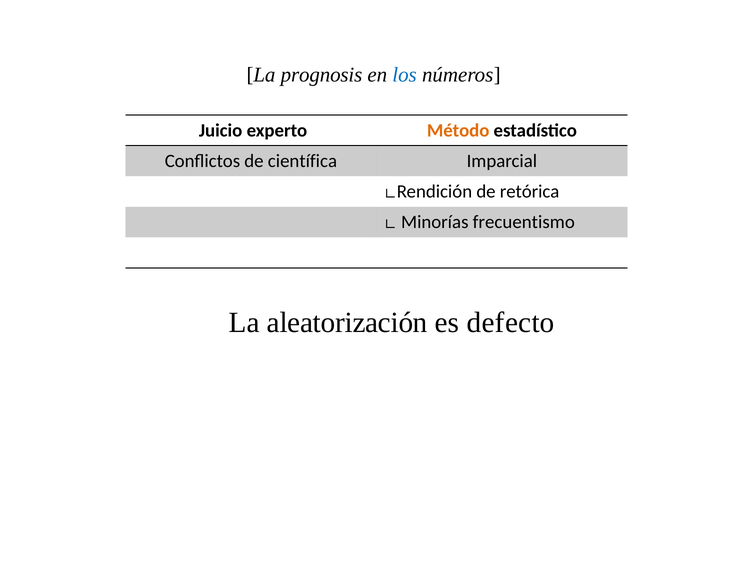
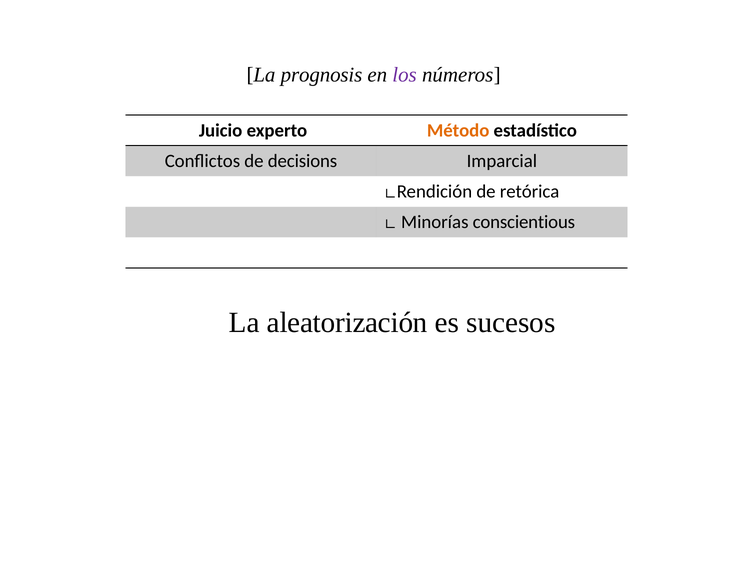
los colour: blue -> purple (405, 75)
científica: científica -> decisions (303, 161)
frecuentismo: frecuentismo -> conscientious (524, 222)
defecto: defecto -> sucesos (511, 323)
